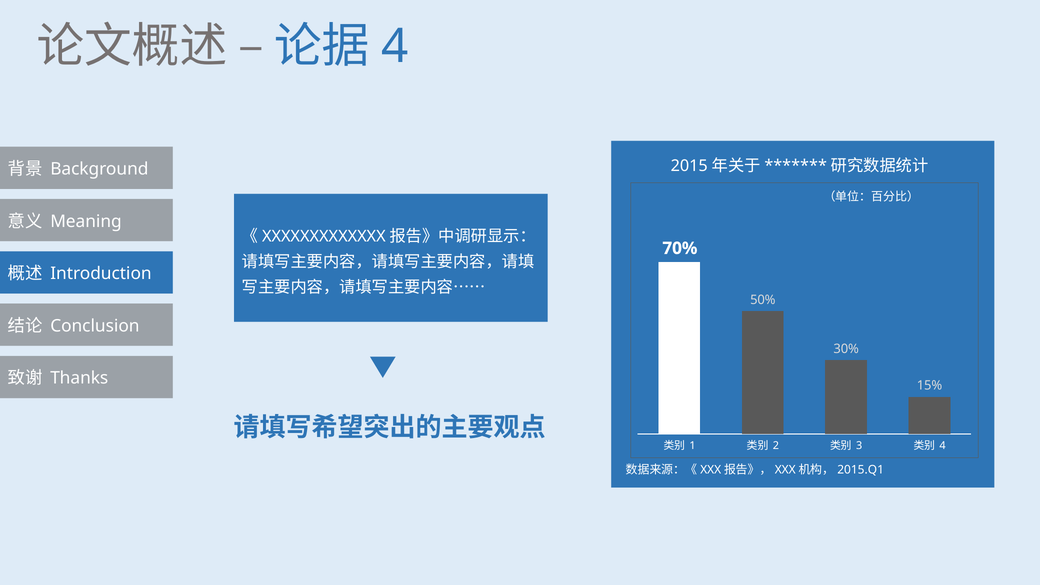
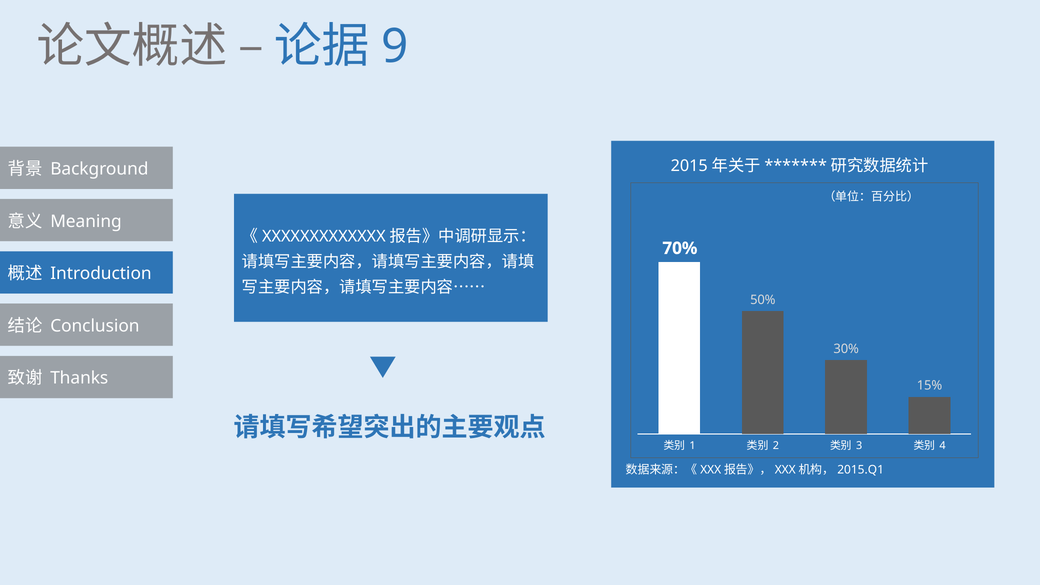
4: 4 -> 9 (395, 46)
